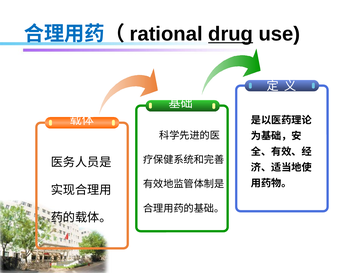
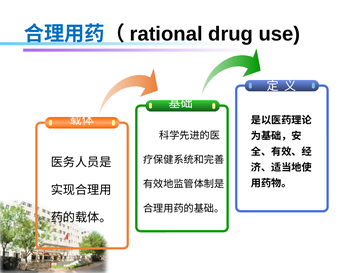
drug underline: present -> none (231, 34)
